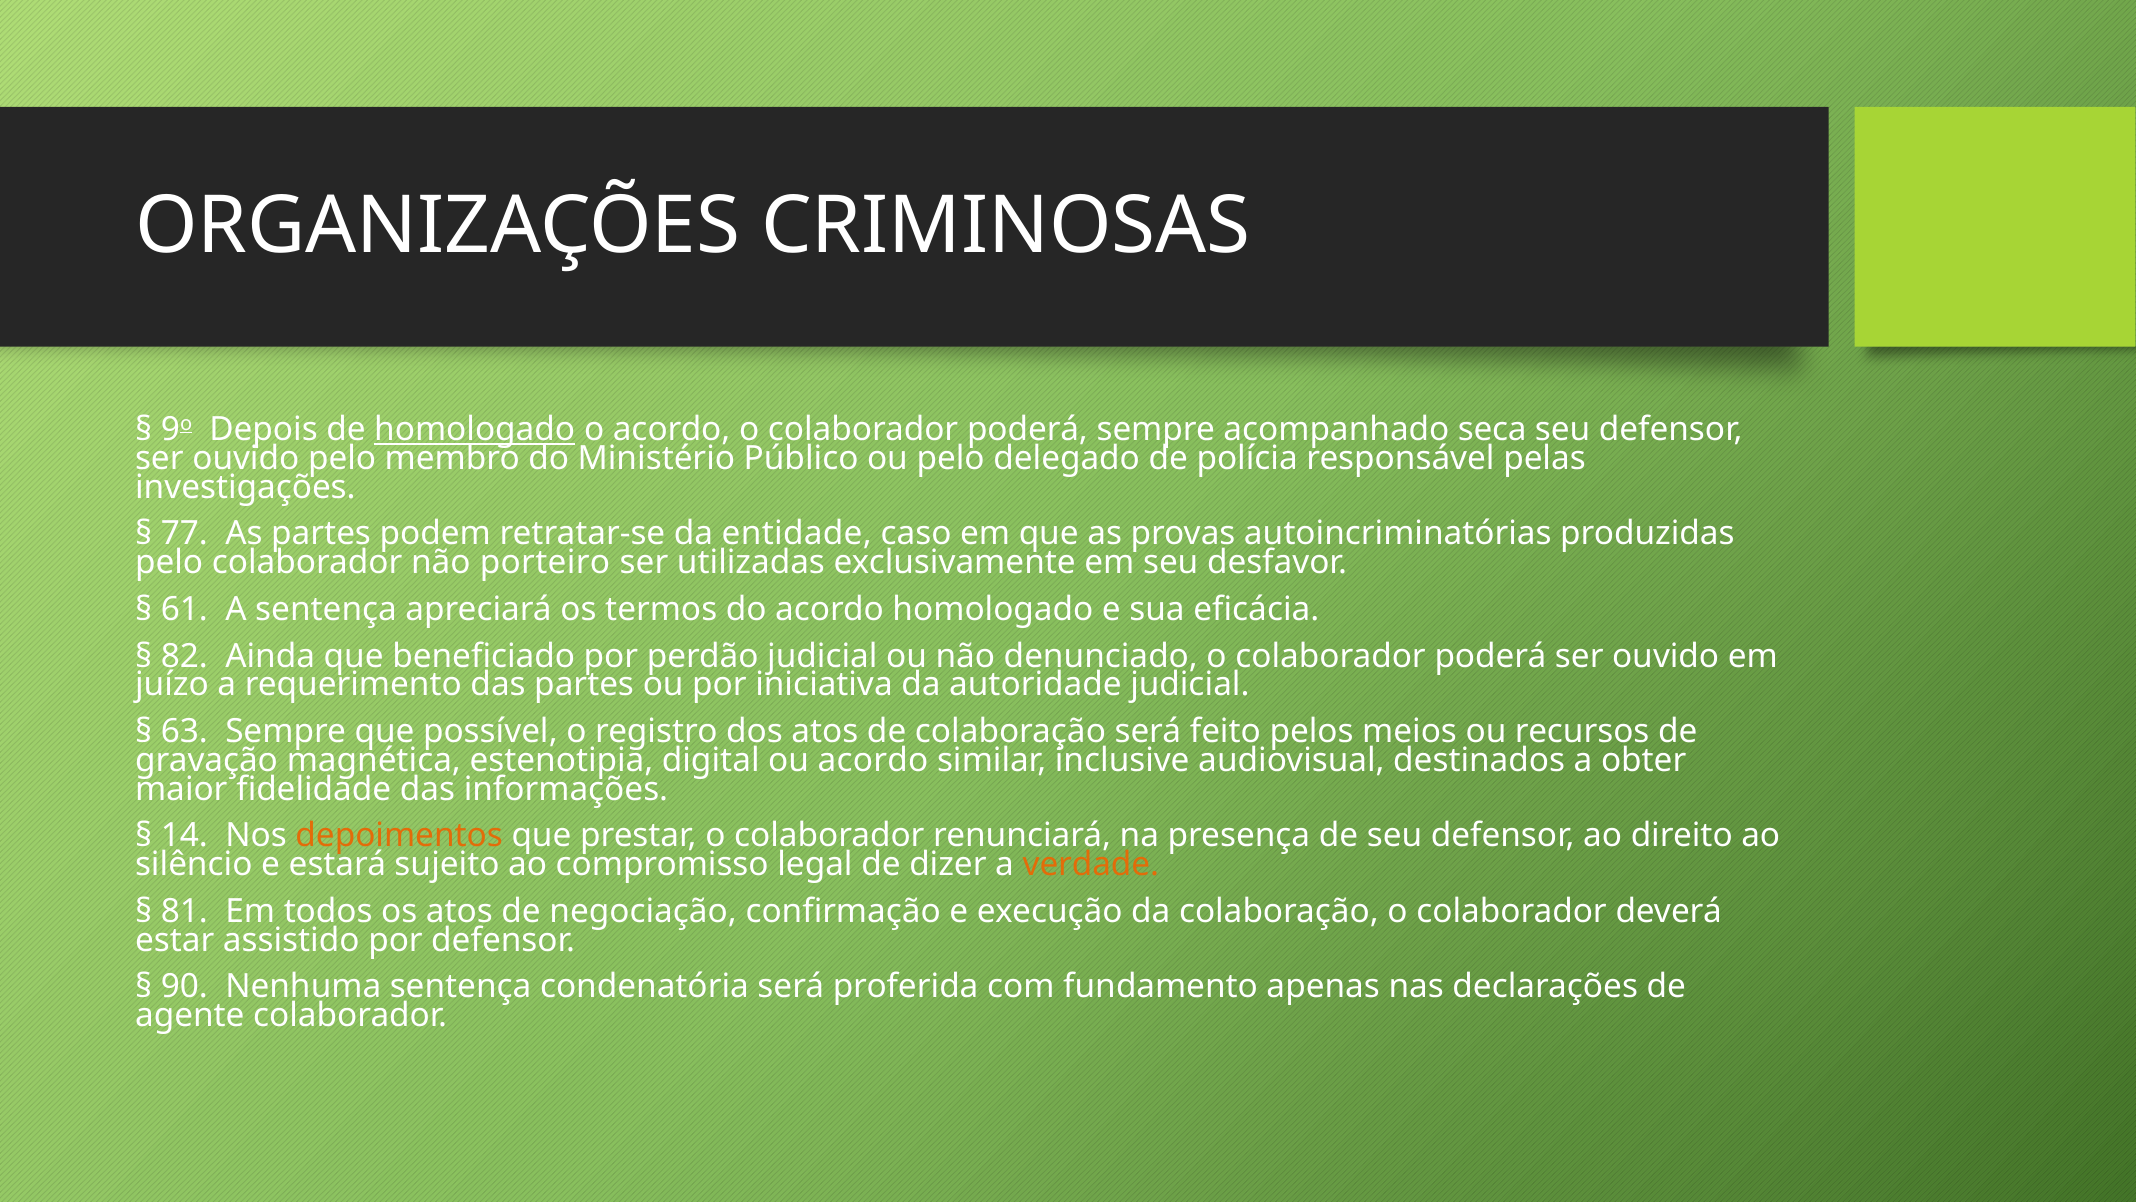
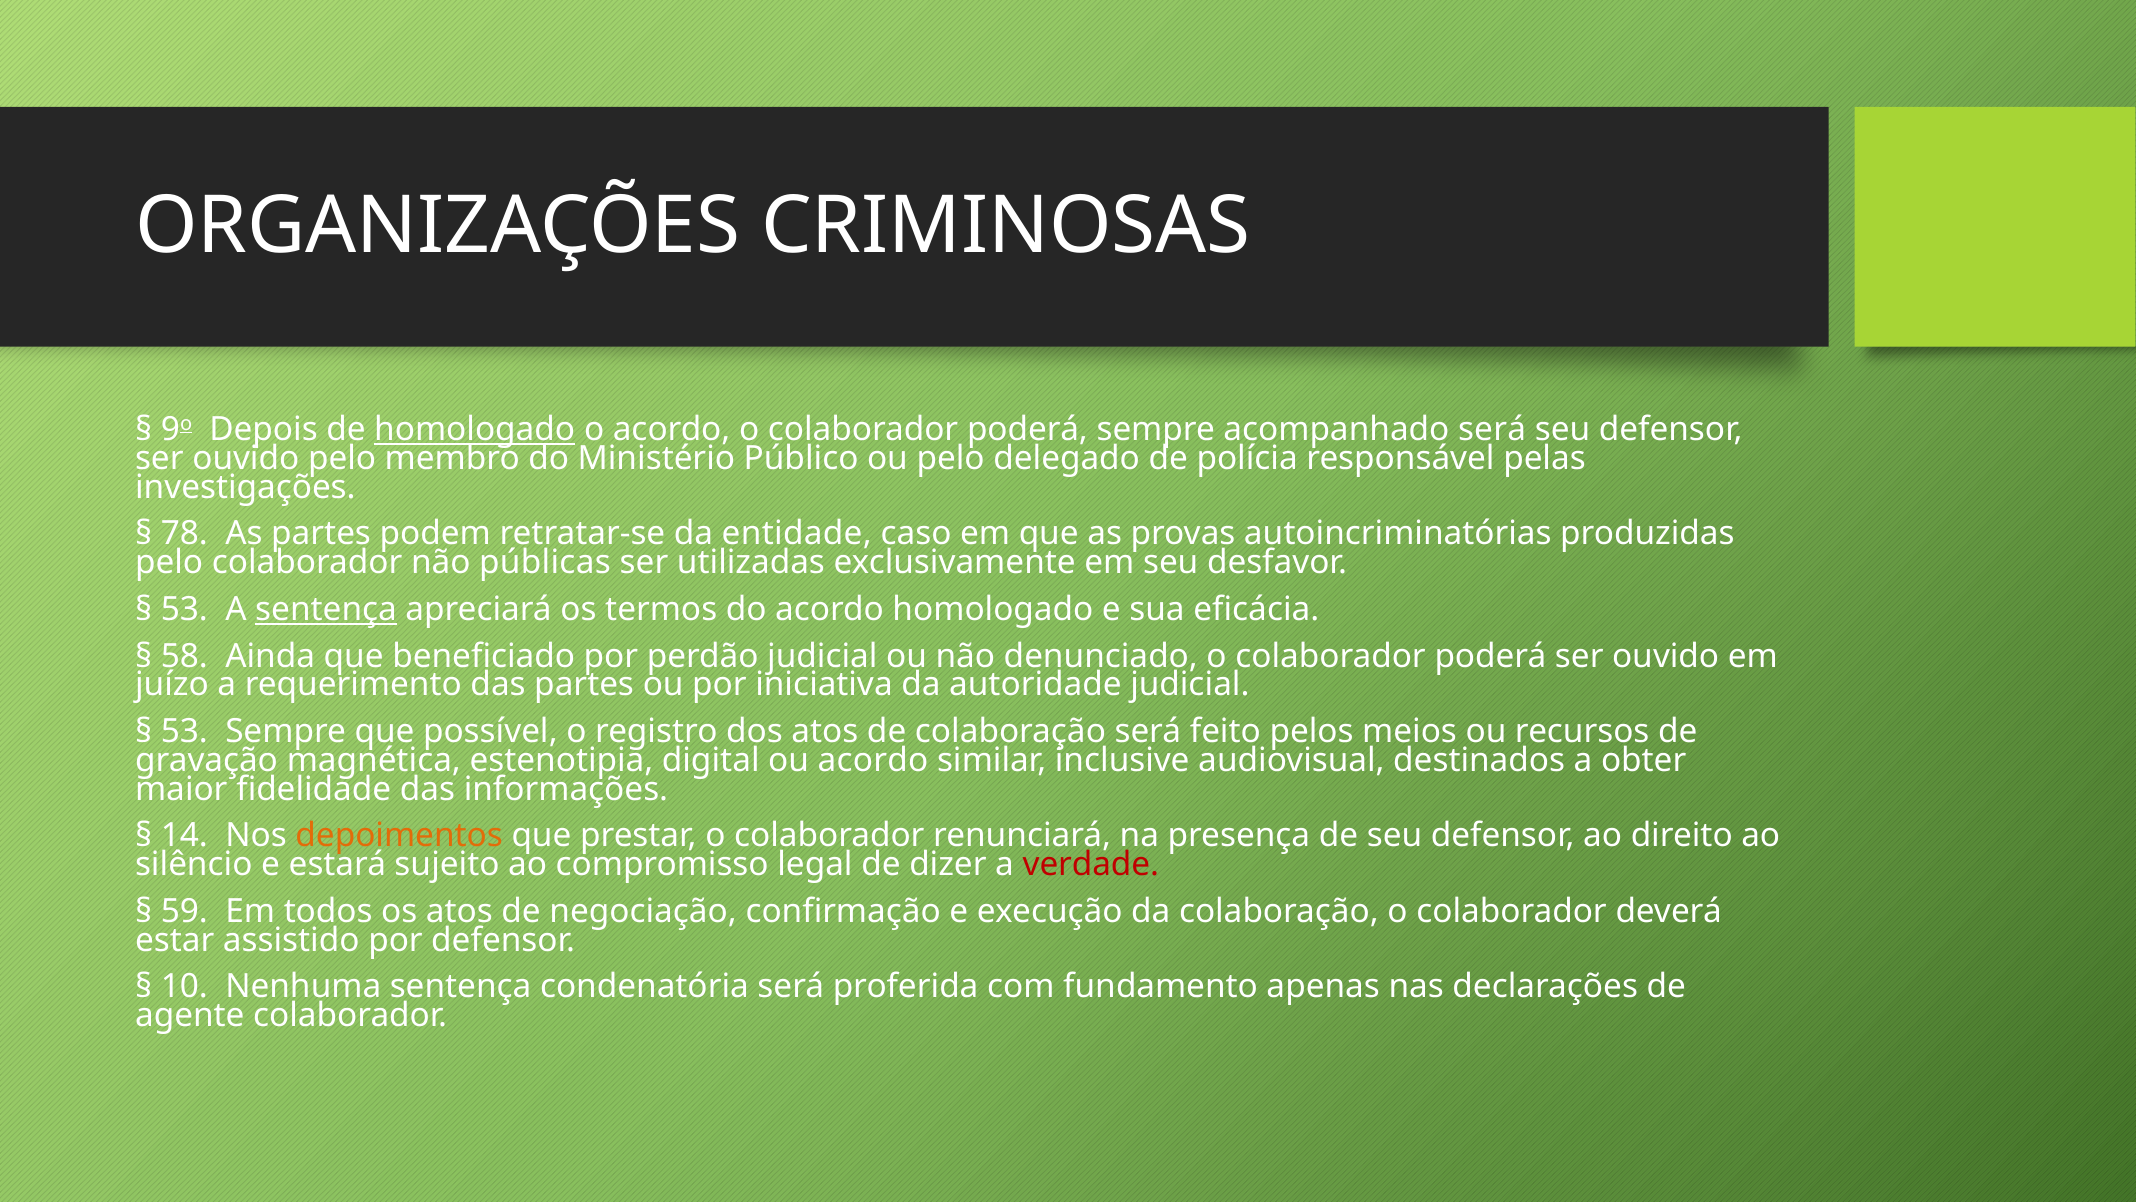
acompanhado seca: seca -> será (1492, 430)
77: 77 -> 78 (184, 534)
porteiro: porteiro -> públicas (545, 563)
61: 61 -> 53 (184, 609)
sentença underline: none -> present (326, 609)
82: 82 -> 58 (184, 656)
63: 63 -> 53 (184, 731)
verdade colour: orange -> red (1091, 865)
81: 81 -> 59 (184, 911)
90: 90 -> 10 (184, 987)
